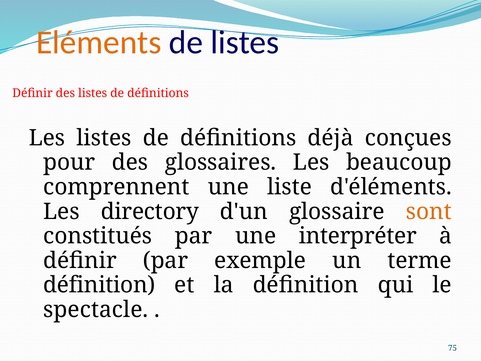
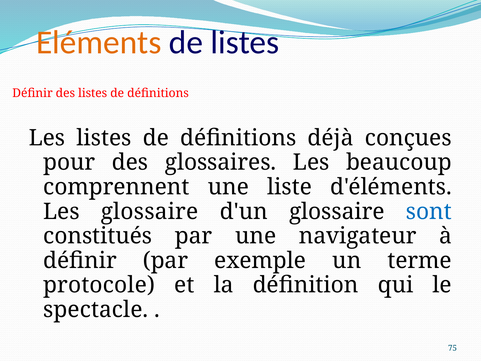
Les directory: directory -> glossaire (150, 211)
sont colour: orange -> blue (429, 211)
interpréter: interpréter -> navigateur (358, 236)
définition: définition -> protocole (99, 285)
